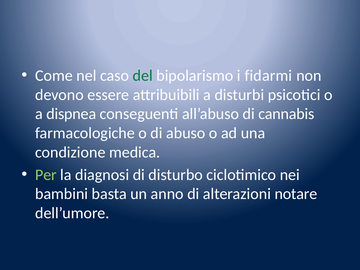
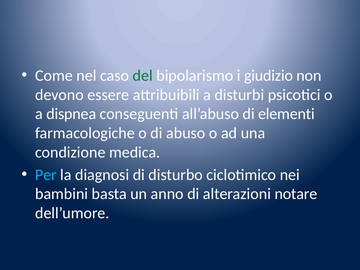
fidarmi: fidarmi -> giudizio (269, 76)
cannabis: cannabis -> elementi (286, 114)
Per colour: light green -> light blue (46, 175)
